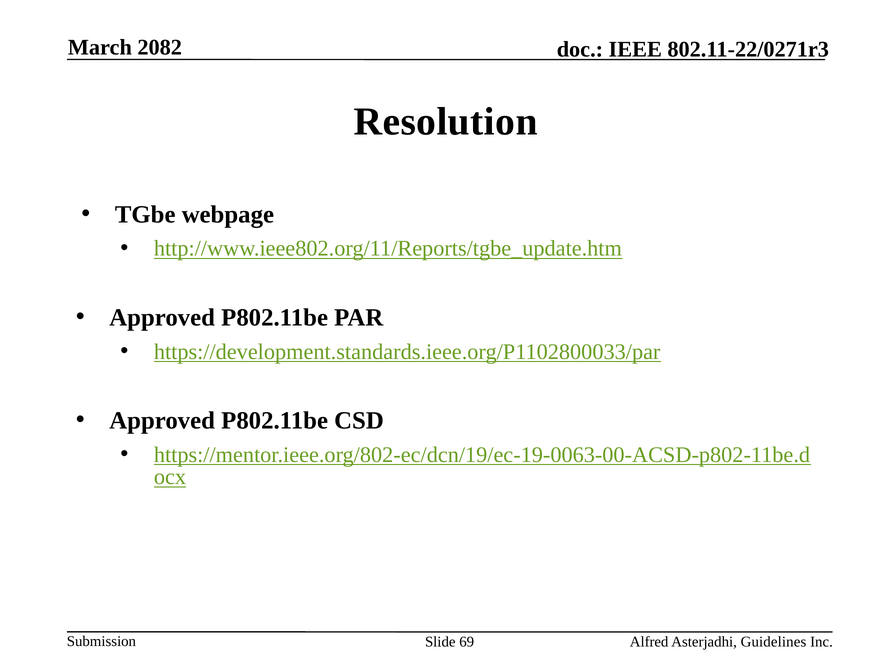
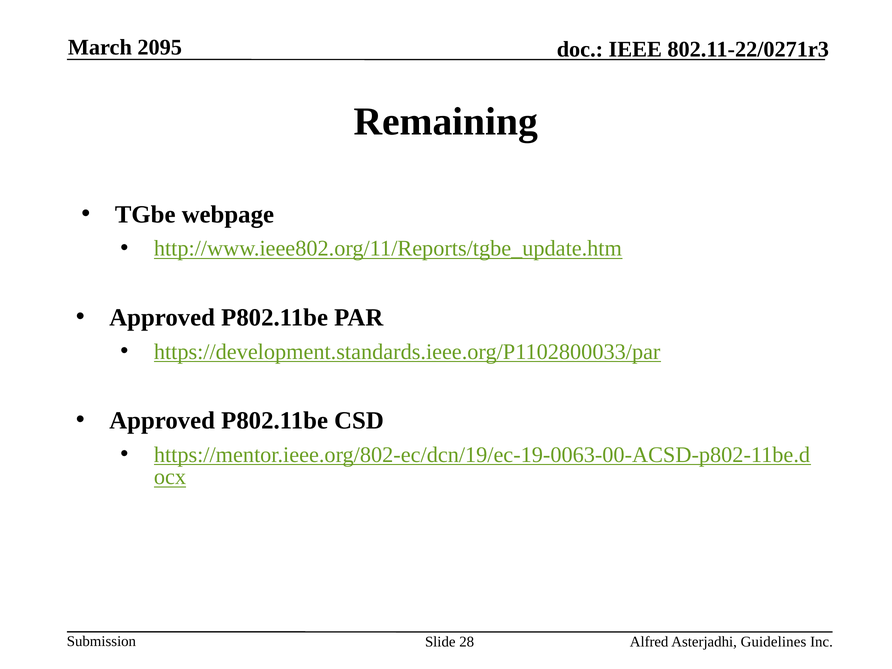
2082: 2082 -> 2095 (160, 47)
Resolution: Resolution -> Remaining (446, 122)
69: 69 -> 28 (467, 642)
